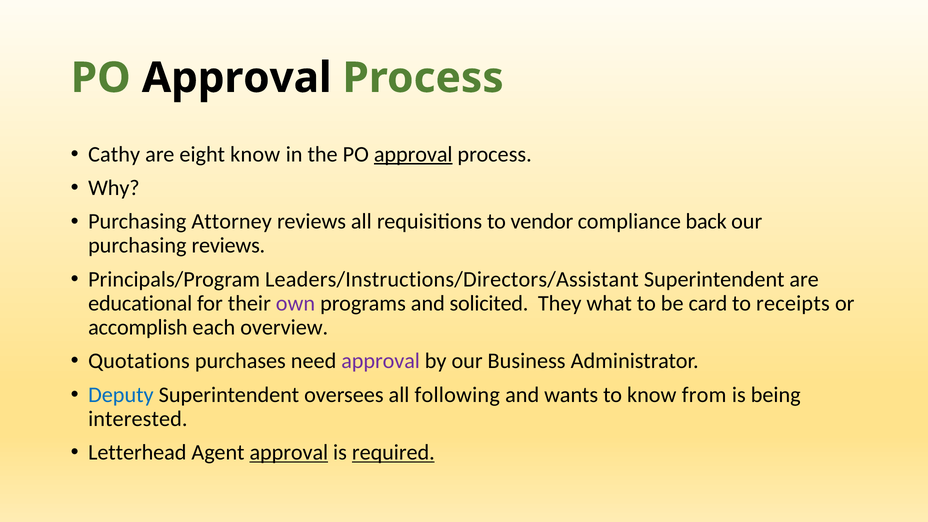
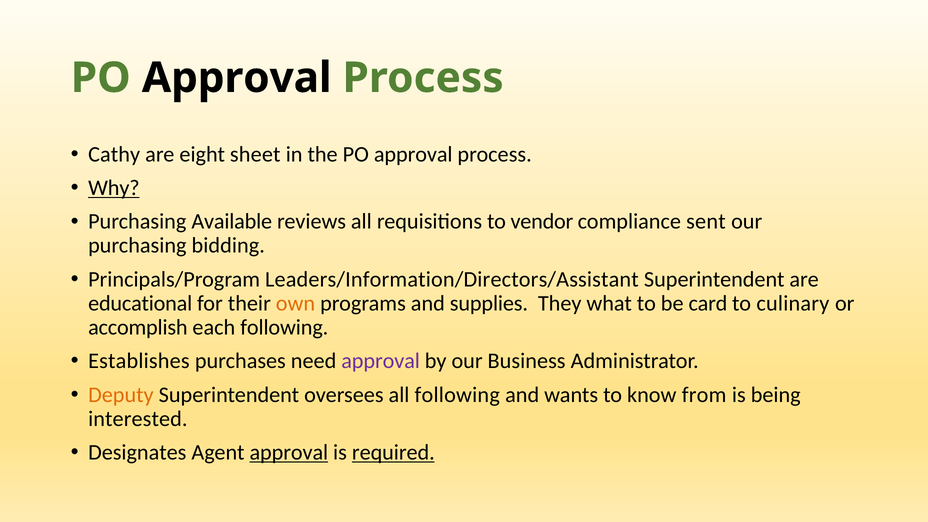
eight know: know -> sheet (255, 154)
approval underline: present -> none (413, 154)
Why underline: none -> present (114, 188)
Attorney: Attorney -> Available (232, 222)
back: back -> sent (706, 222)
purchasing reviews: reviews -> bidding (228, 246)
Leaders/Instructions/Directors/Assistant: Leaders/Instructions/Directors/Assistant -> Leaders/Information/Directors/Assistant (452, 279)
own colour: purple -> orange (295, 303)
solicited: solicited -> supplies (489, 303)
receipts: receipts -> culinary (793, 303)
each overview: overview -> following (284, 327)
Quotations: Quotations -> Establishes (139, 361)
Deputy colour: blue -> orange (121, 395)
Letterhead: Letterhead -> Designates (137, 452)
